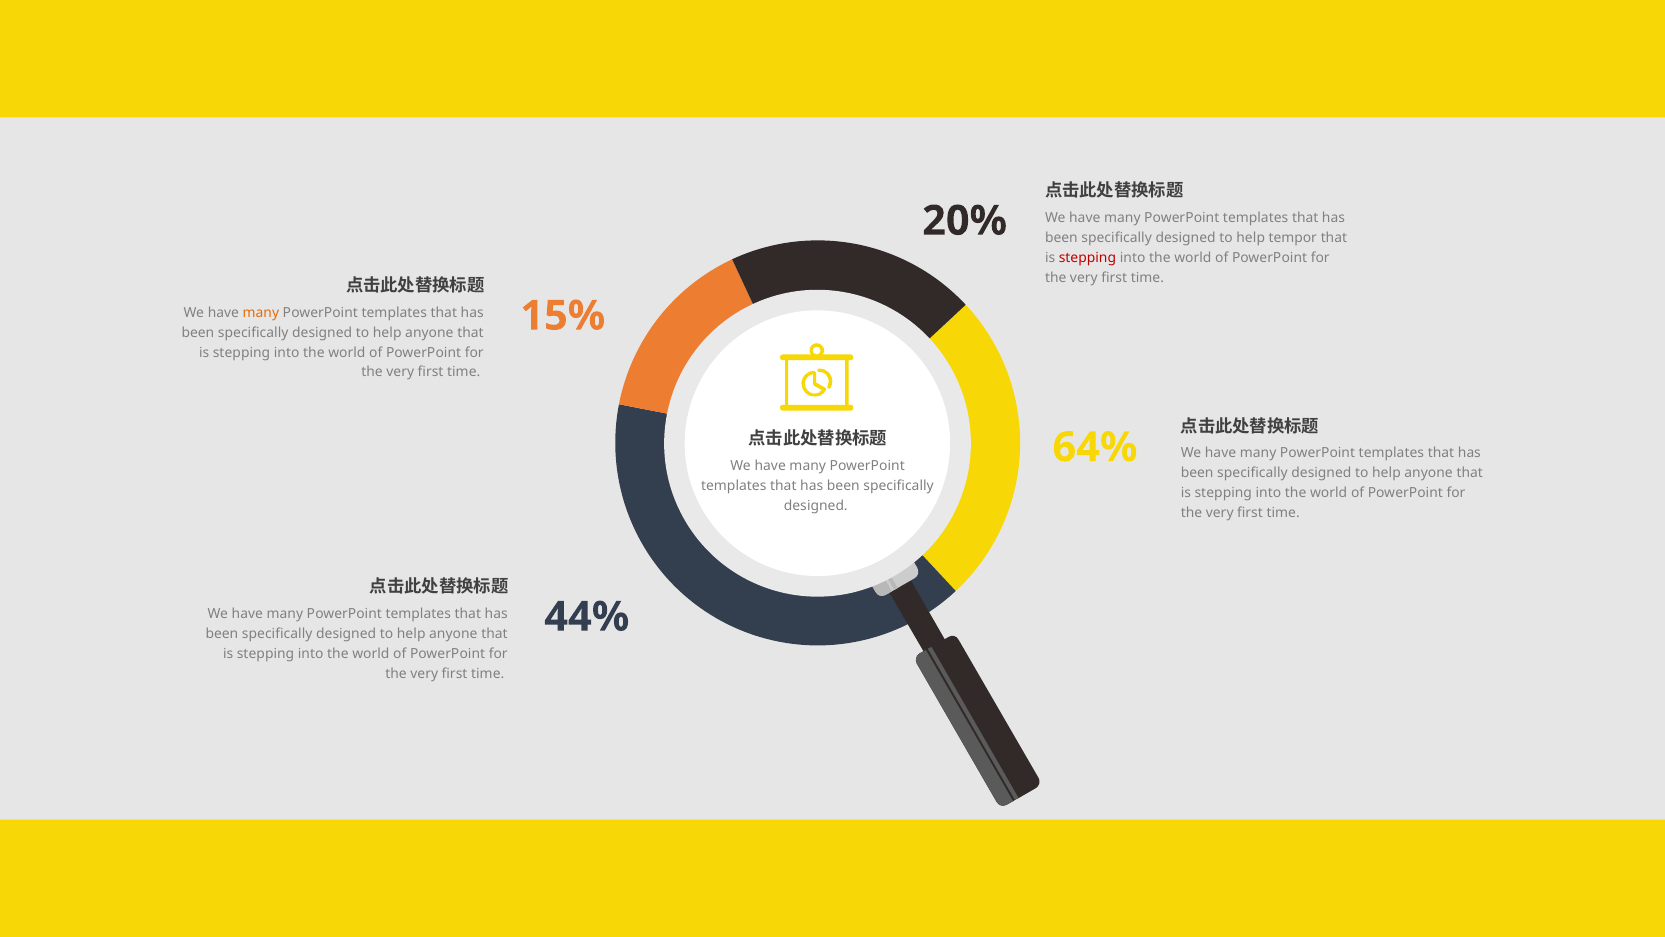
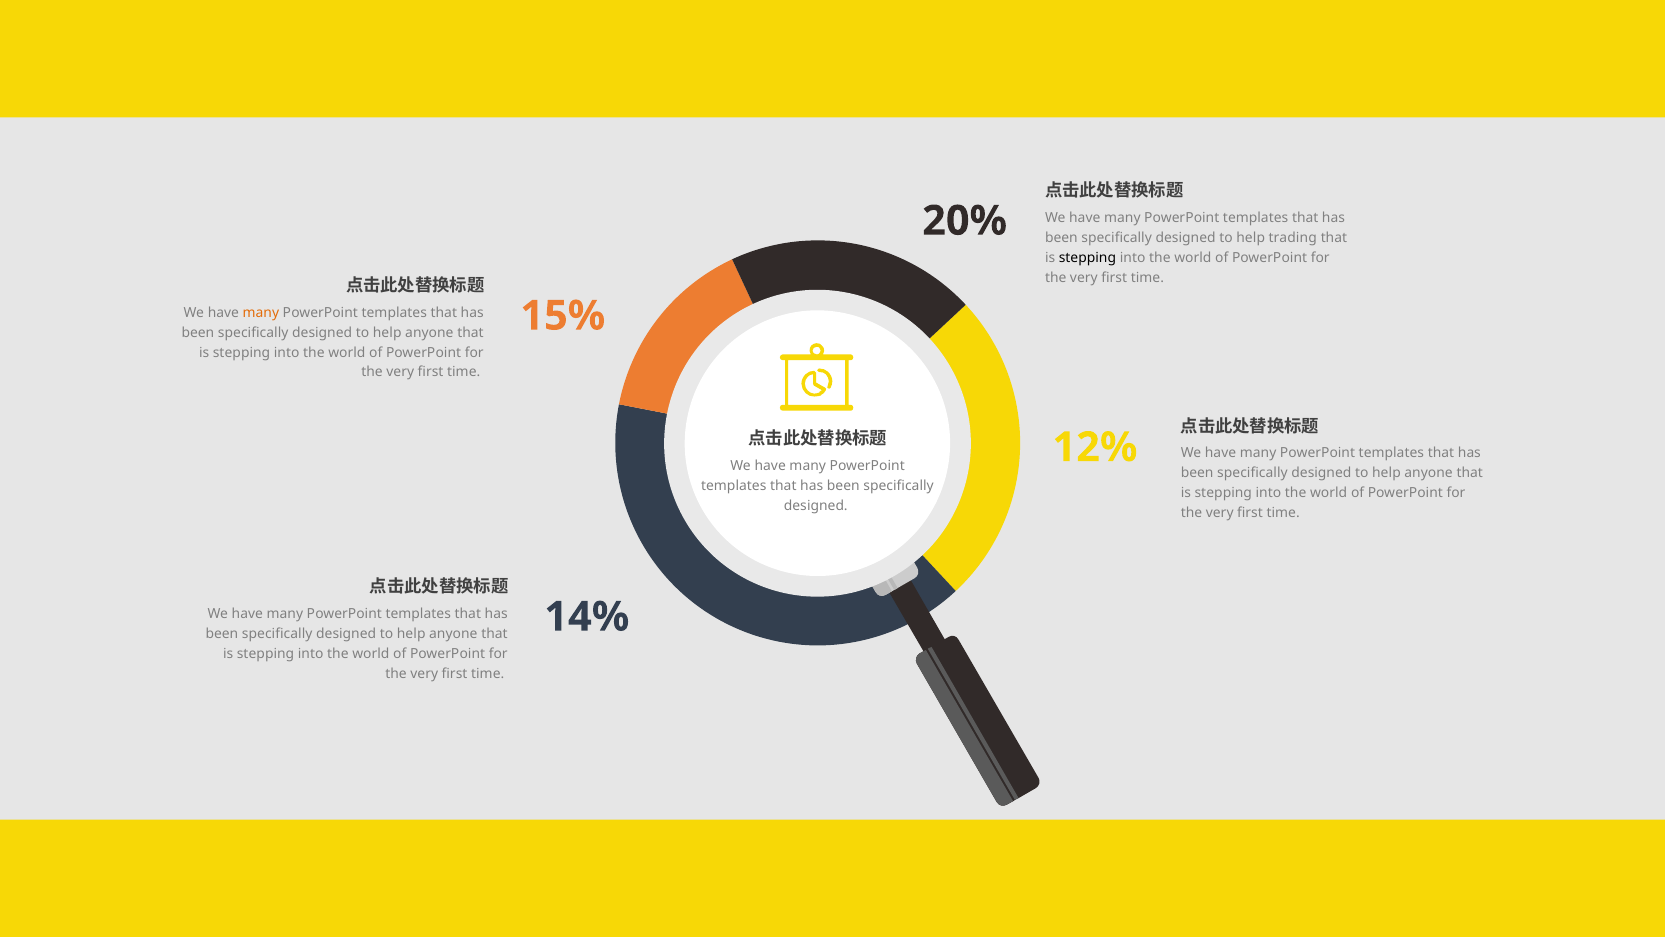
tempor: tempor -> trading (1293, 238)
stepping colour: red -> black (1087, 258)
64%: 64% -> 12% (1095, 447)
44%: 44% -> 14% (587, 617)
